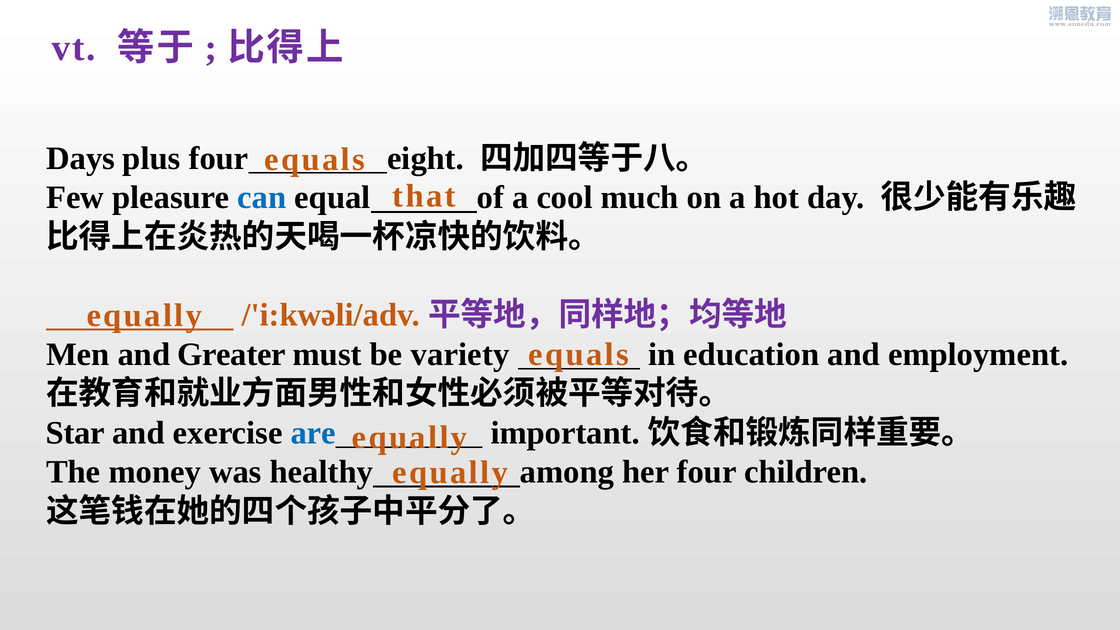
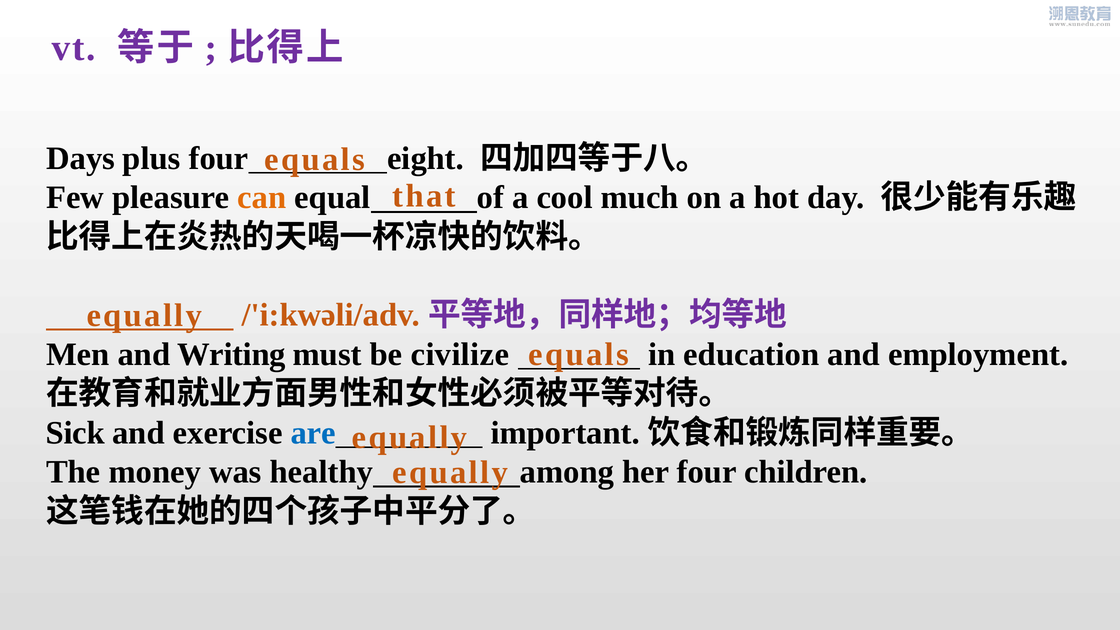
can colour: blue -> orange (262, 198)
Greater: Greater -> Writing (231, 354)
variety: variety -> civilize (460, 354)
Star: Star -> Sick (75, 433)
